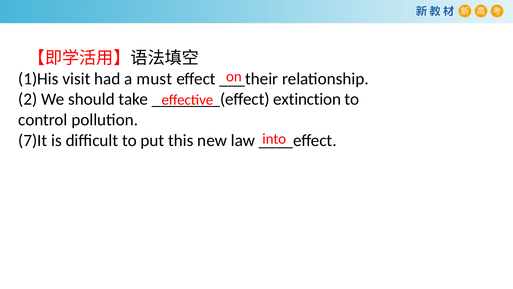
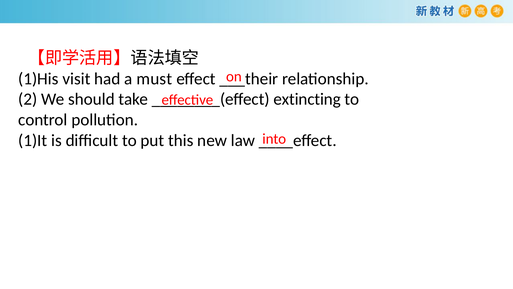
extinction: extinction -> extincting (307, 99)
7)It: 7)It -> 1)It (33, 140)
